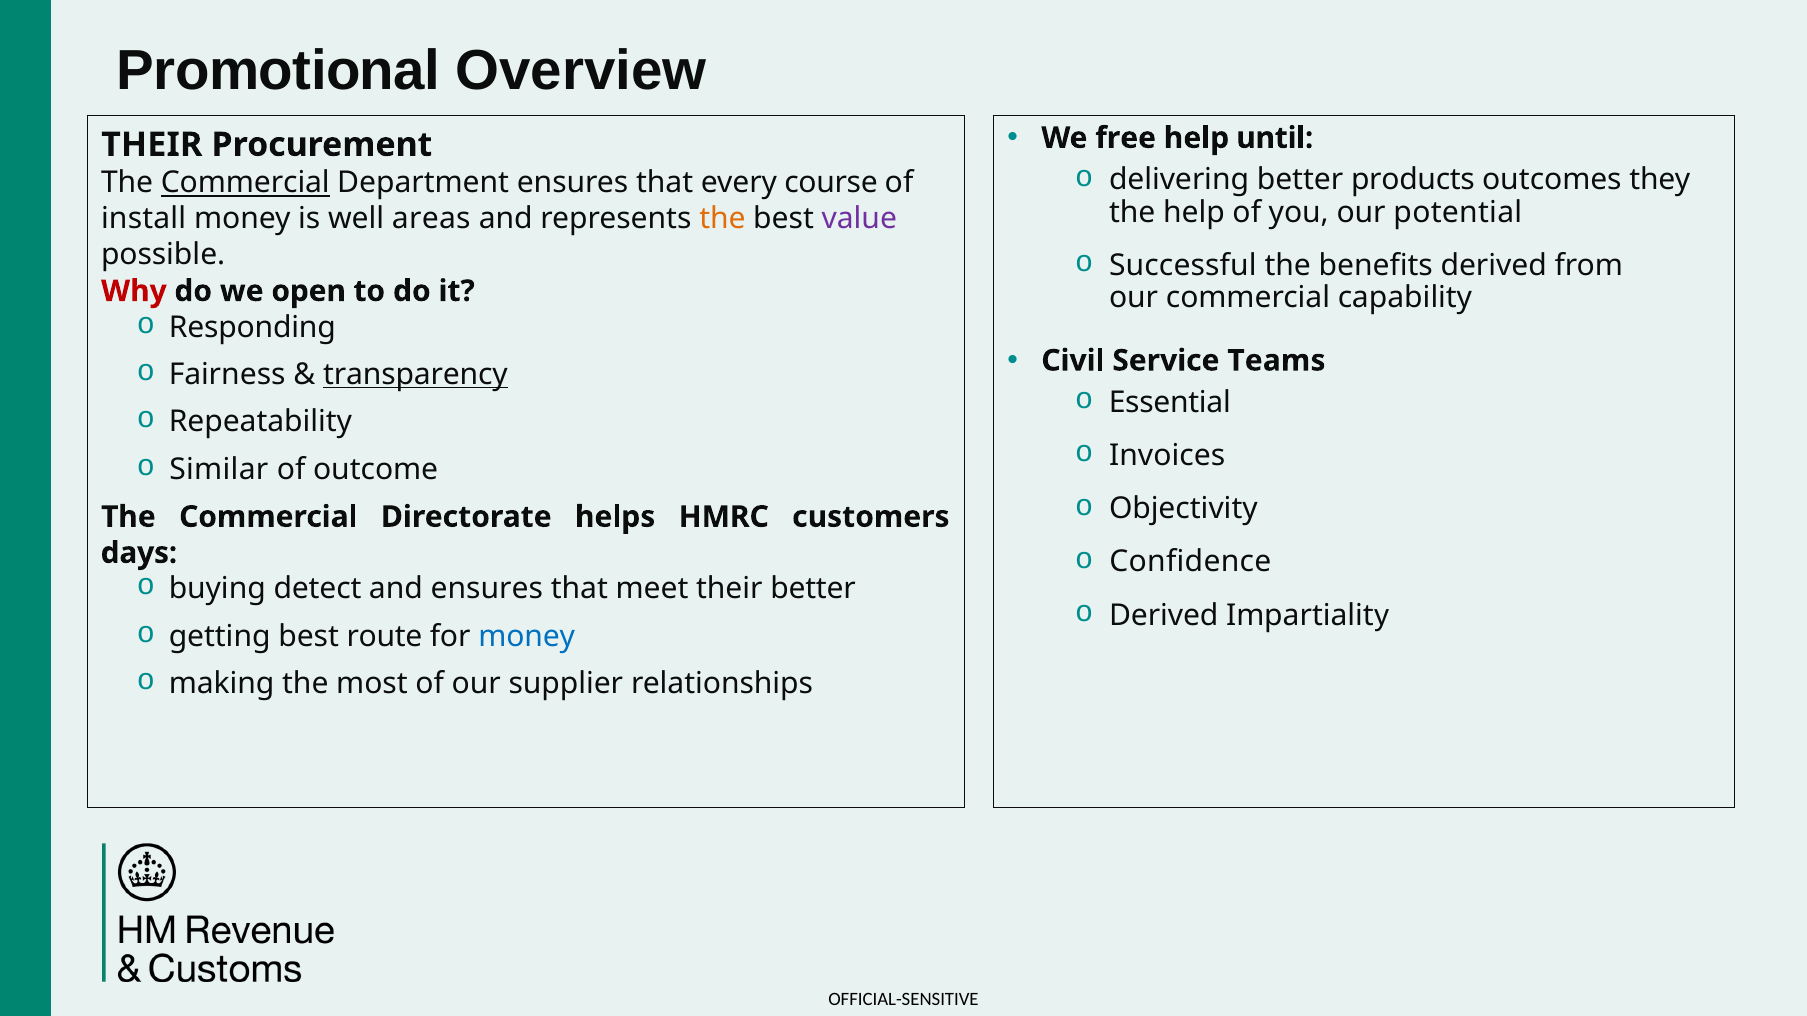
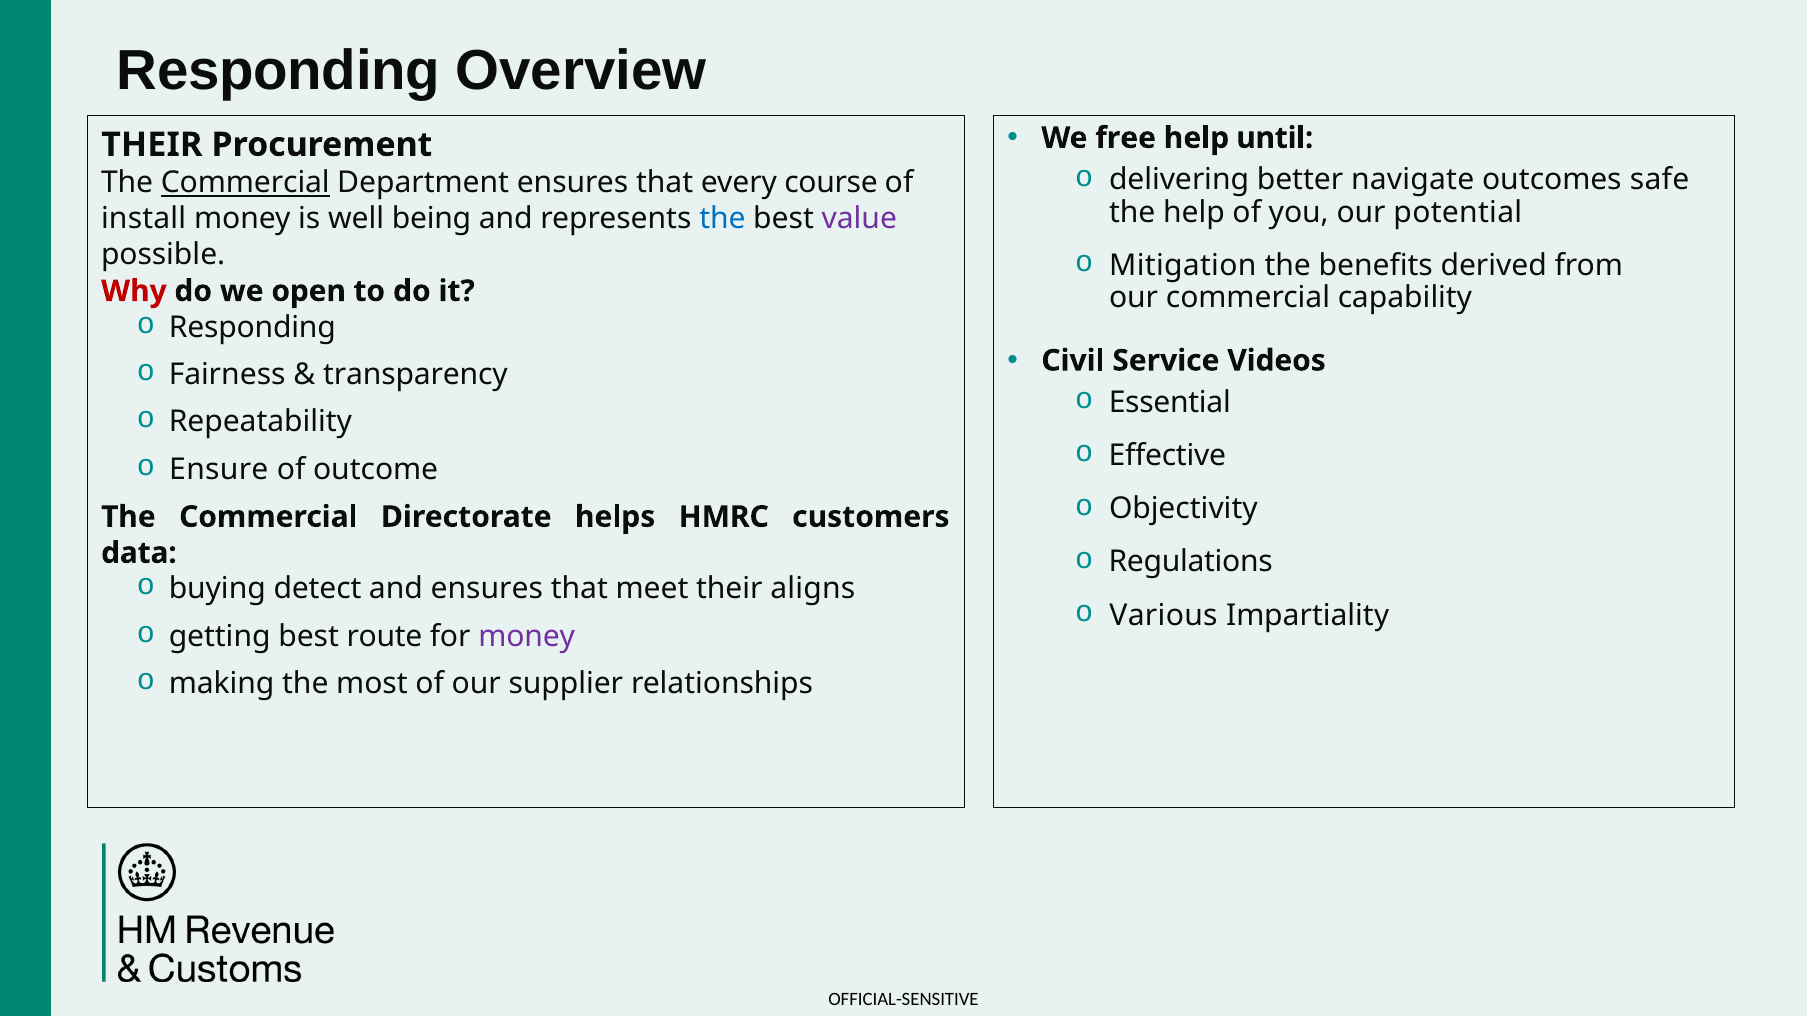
Promotional: Promotional -> Responding (278, 71)
products: products -> navigate (1413, 180)
they: they -> safe (1660, 180)
areas: areas -> being (432, 219)
the colour: orange -> blue (722, 219)
Successful: Successful -> Mitigation (1183, 266)
Teams: Teams -> Videos (1277, 361)
transparency underline: present -> none (415, 375)
Invoices: Invoices -> Effective (1167, 456)
Similar: Similar -> Ensure (219, 470)
Confidence: Confidence -> Regulations (1191, 562)
days: days -> data (139, 553)
their better: better -> aligns (813, 589)
Derived: Derived -> Various (1164, 615)
money colour: blue -> purple (527, 637)
